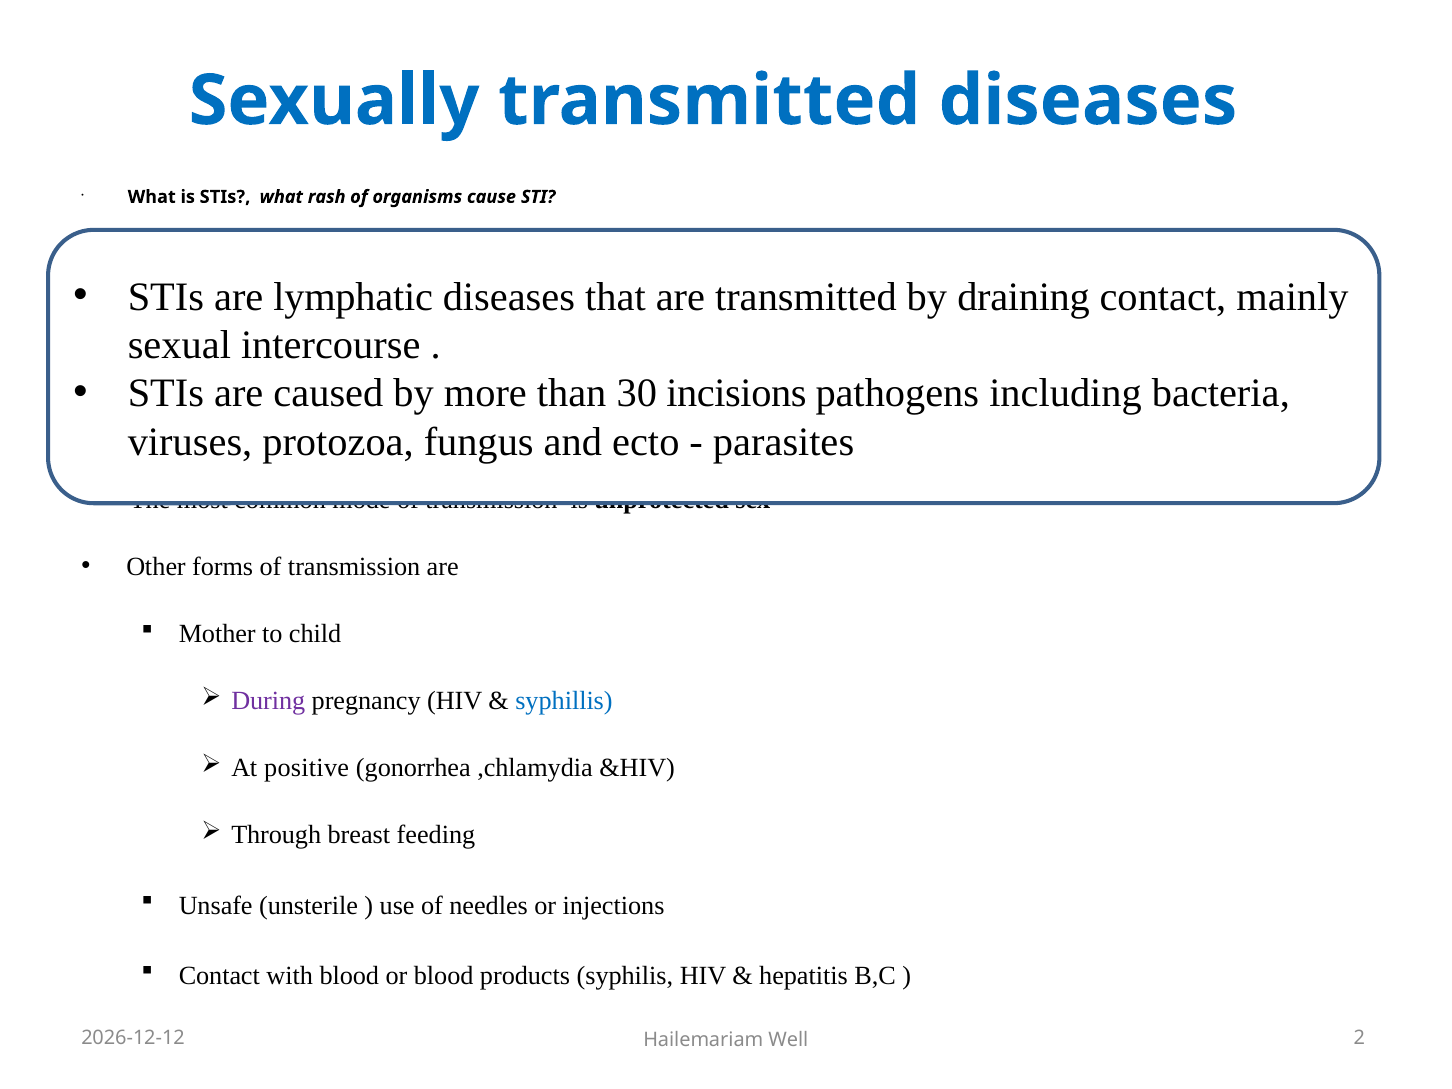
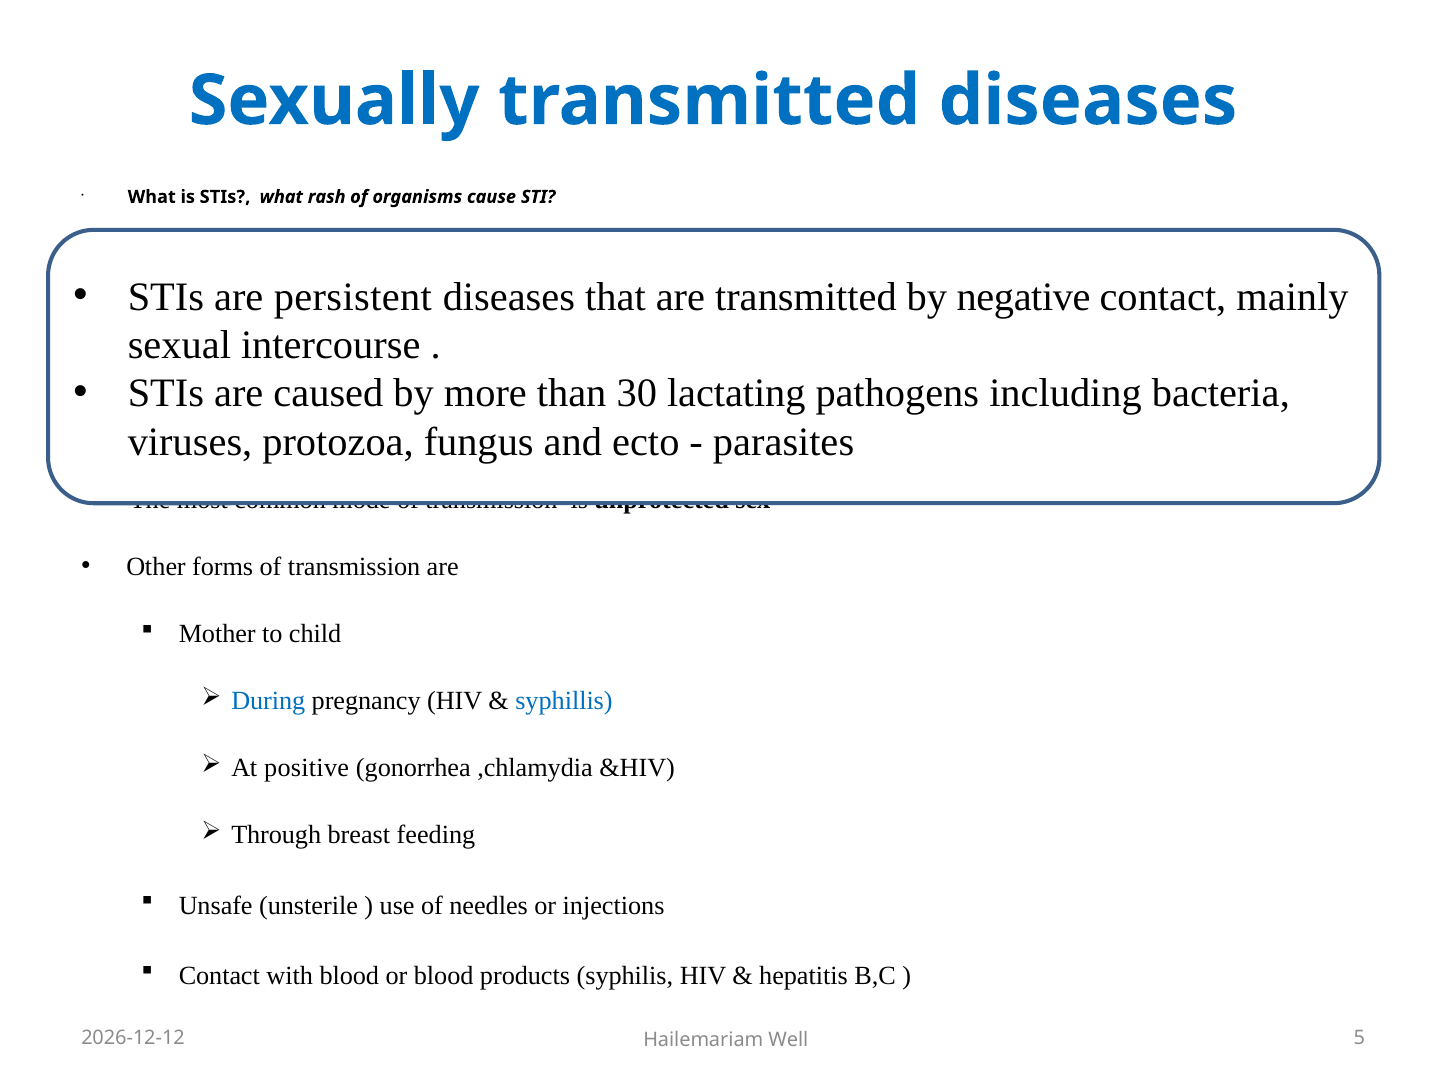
lymphatic: lymphatic -> persistent (353, 297)
draining: draining -> negative (1024, 297)
incisions: incisions -> lactating (736, 394)
During colour: purple -> blue (268, 701)
2: 2 -> 5 (1359, 1038)
